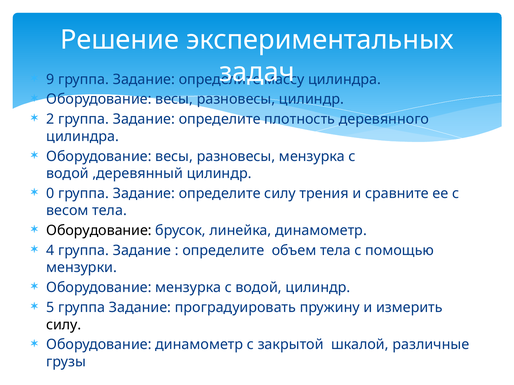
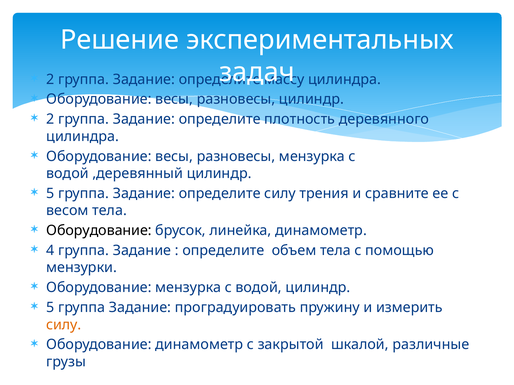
9: 9 -> 2 (50, 79)
0: 0 -> 5 (50, 194)
силу colour: black -> orange (64, 325)
